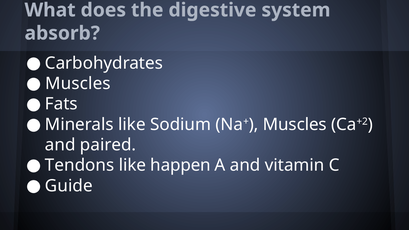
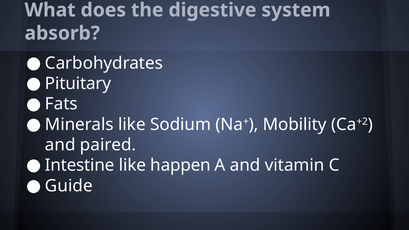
Muscles: Muscles -> Pituitary (78, 84)
Na+ Muscles: Muscles -> Mobility (295, 124)
Tendons: Tendons -> Intestine (80, 165)
